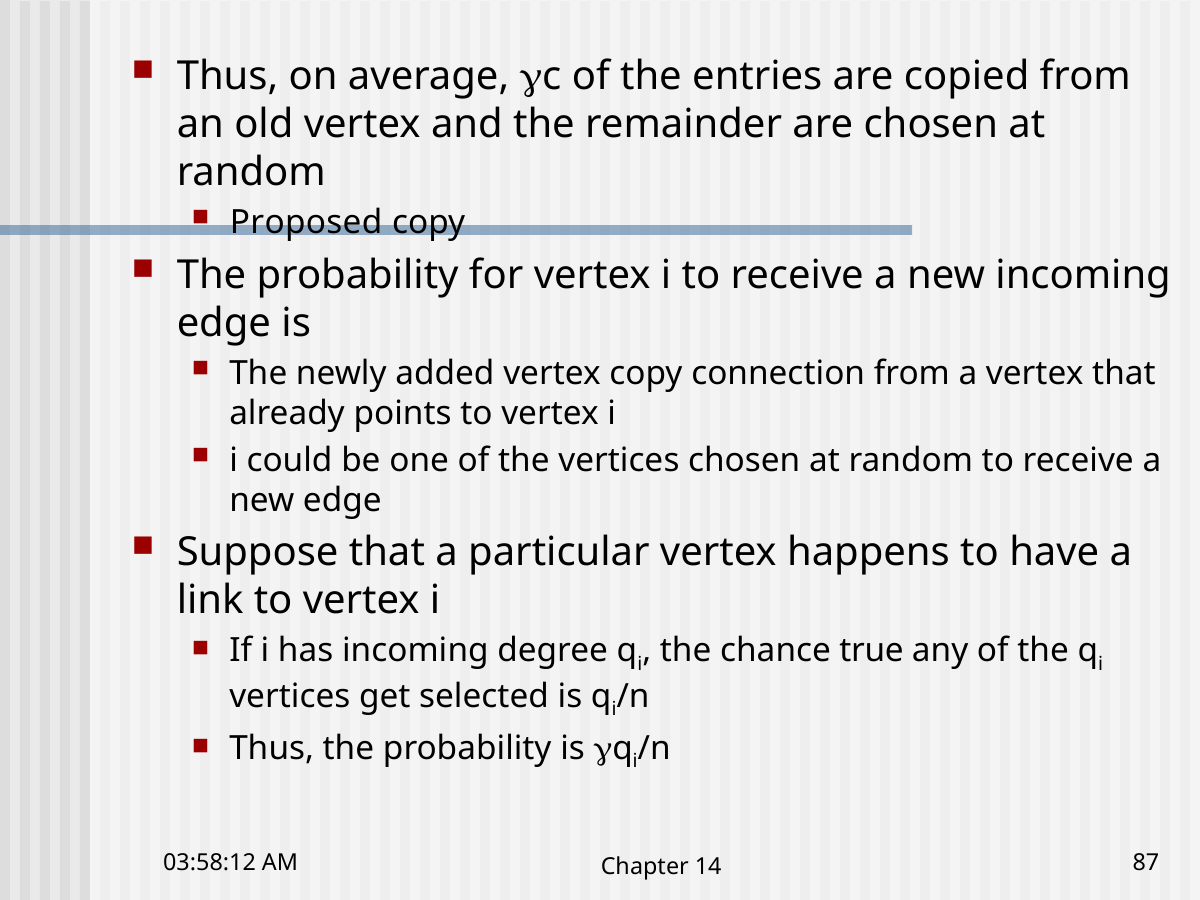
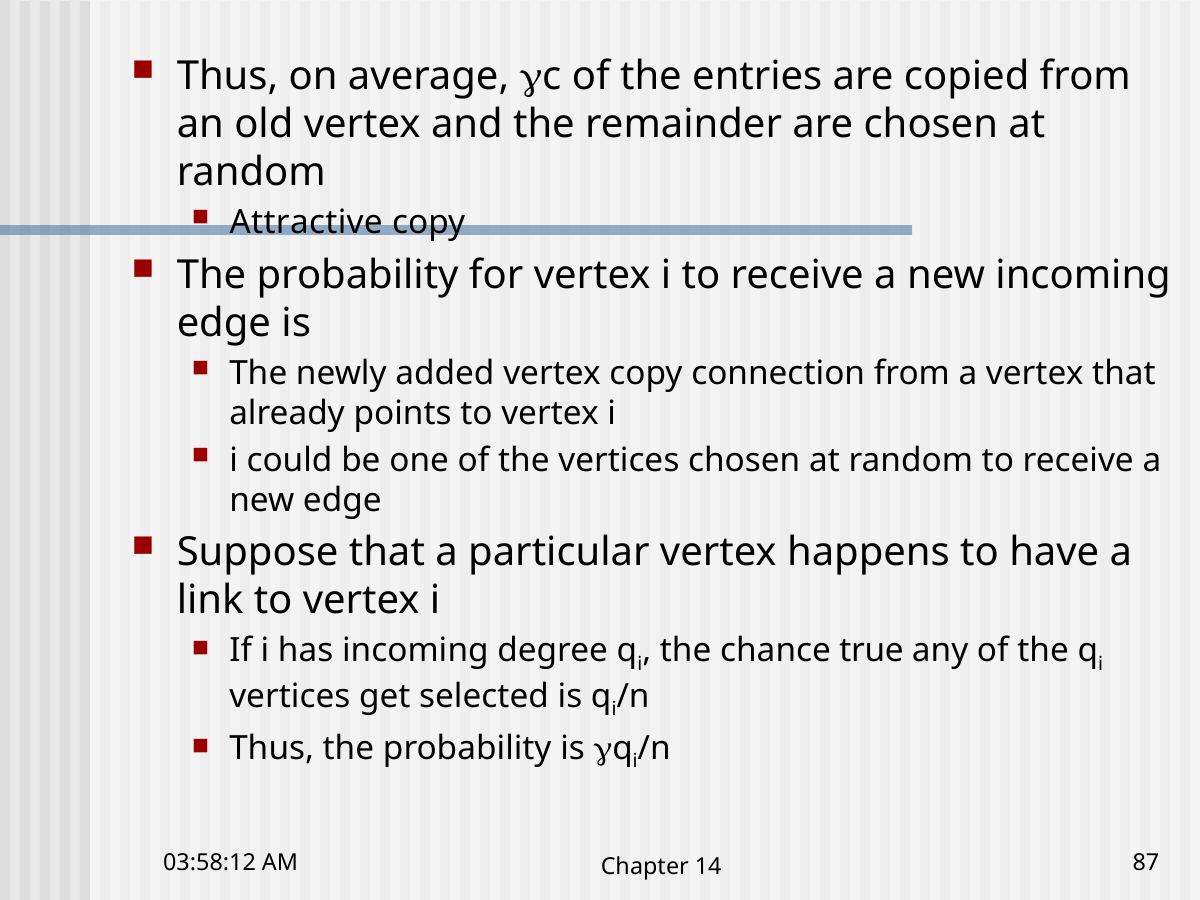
Proposed: Proposed -> Attractive (306, 223)
